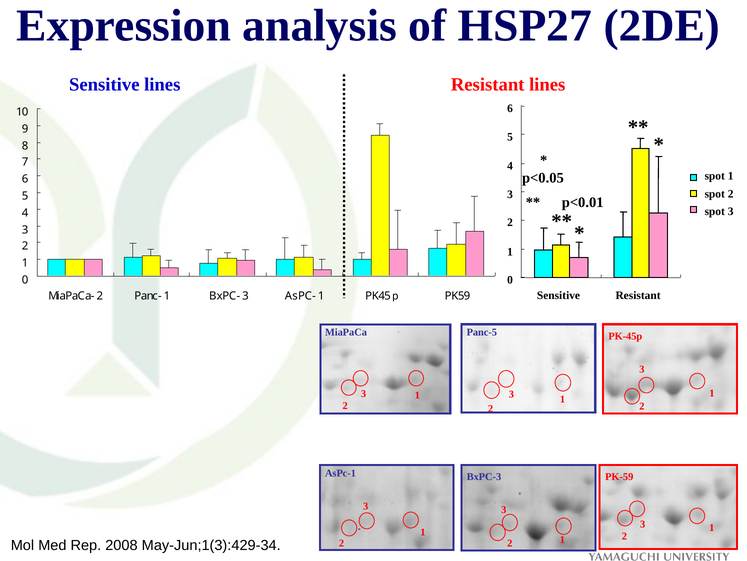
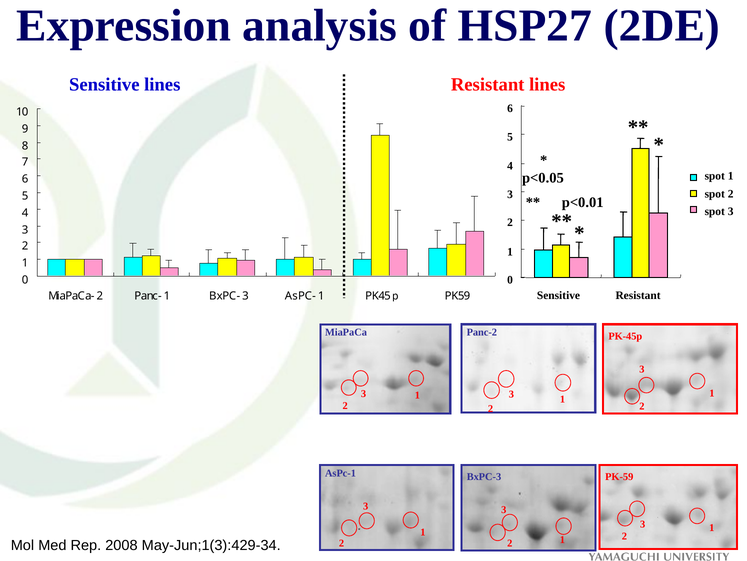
Panc-5: Panc-5 -> Panc-2 (482, 332)
